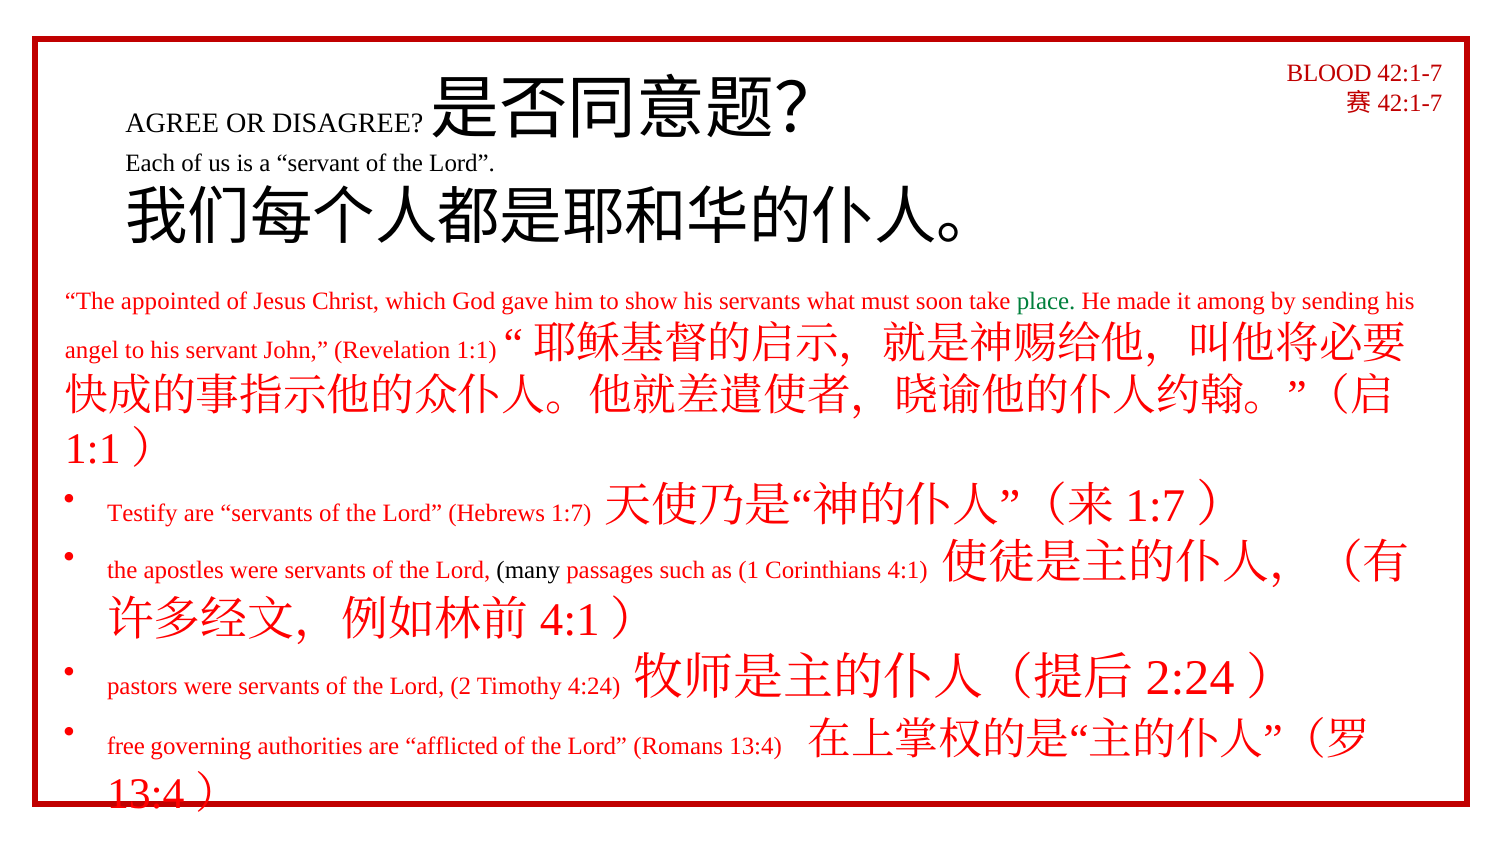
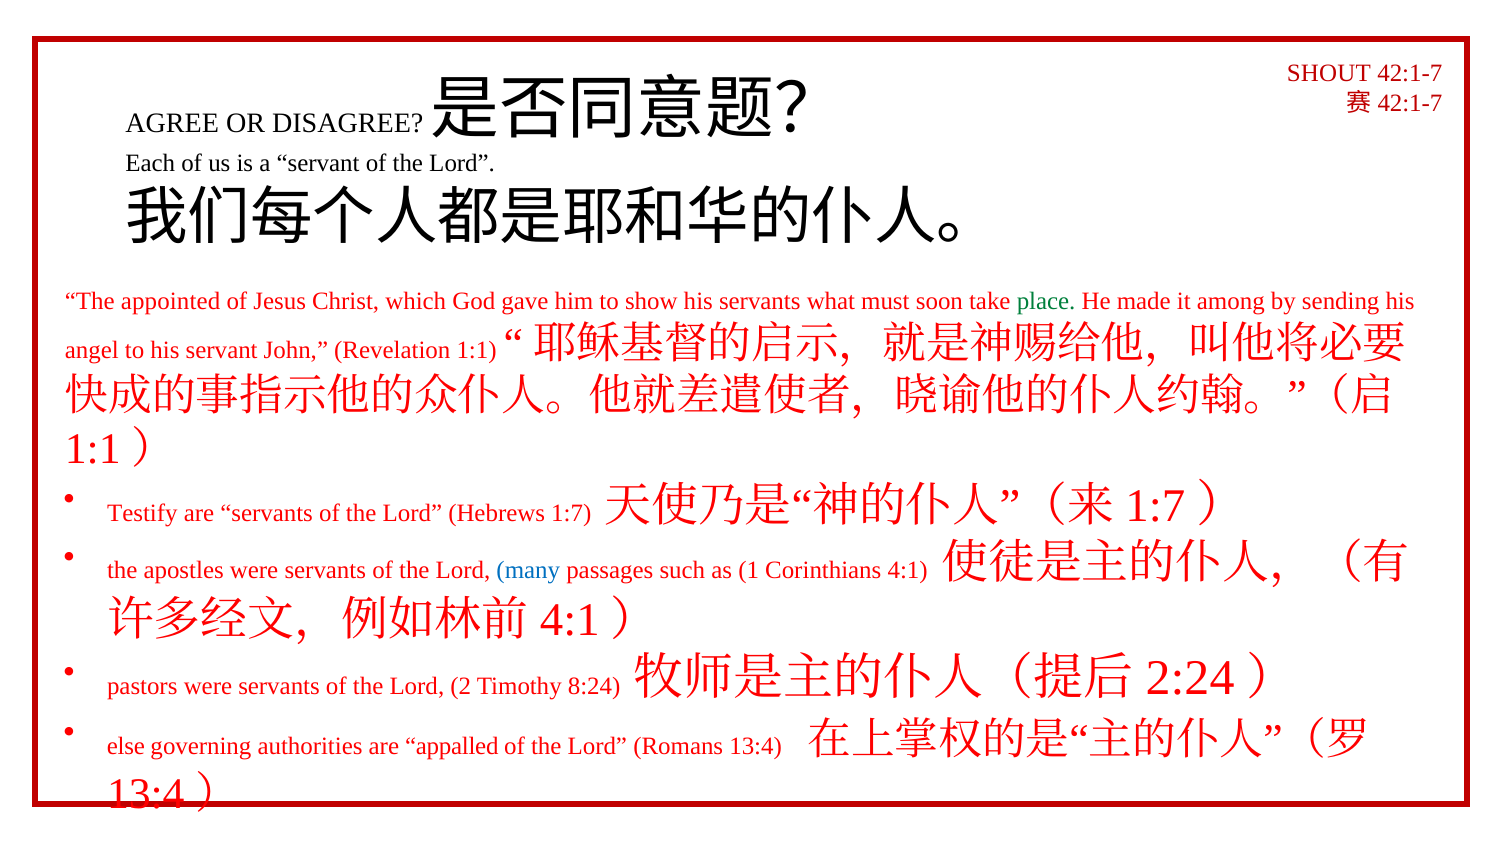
BLOOD: BLOOD -> SHOUT (1329, 73)
many colour: black -> blue (528, 571)
4:24: 4:24 -> 8:24 (594, 686)
free: free -> else (126, 746)
afflicted: afflicted -> appalled (452, 746)
